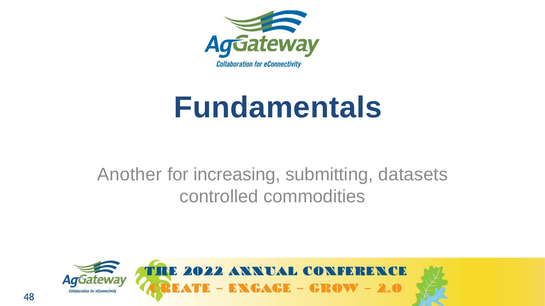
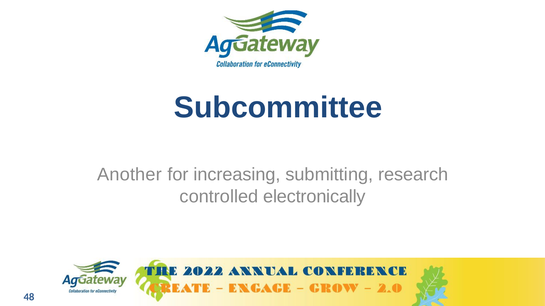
Fundamentals: Fundamentals -> Subcommittee (278, 108)
datasets: datasets -> research (413, 175)
commodities: commodities -> electronically (314, 197)
